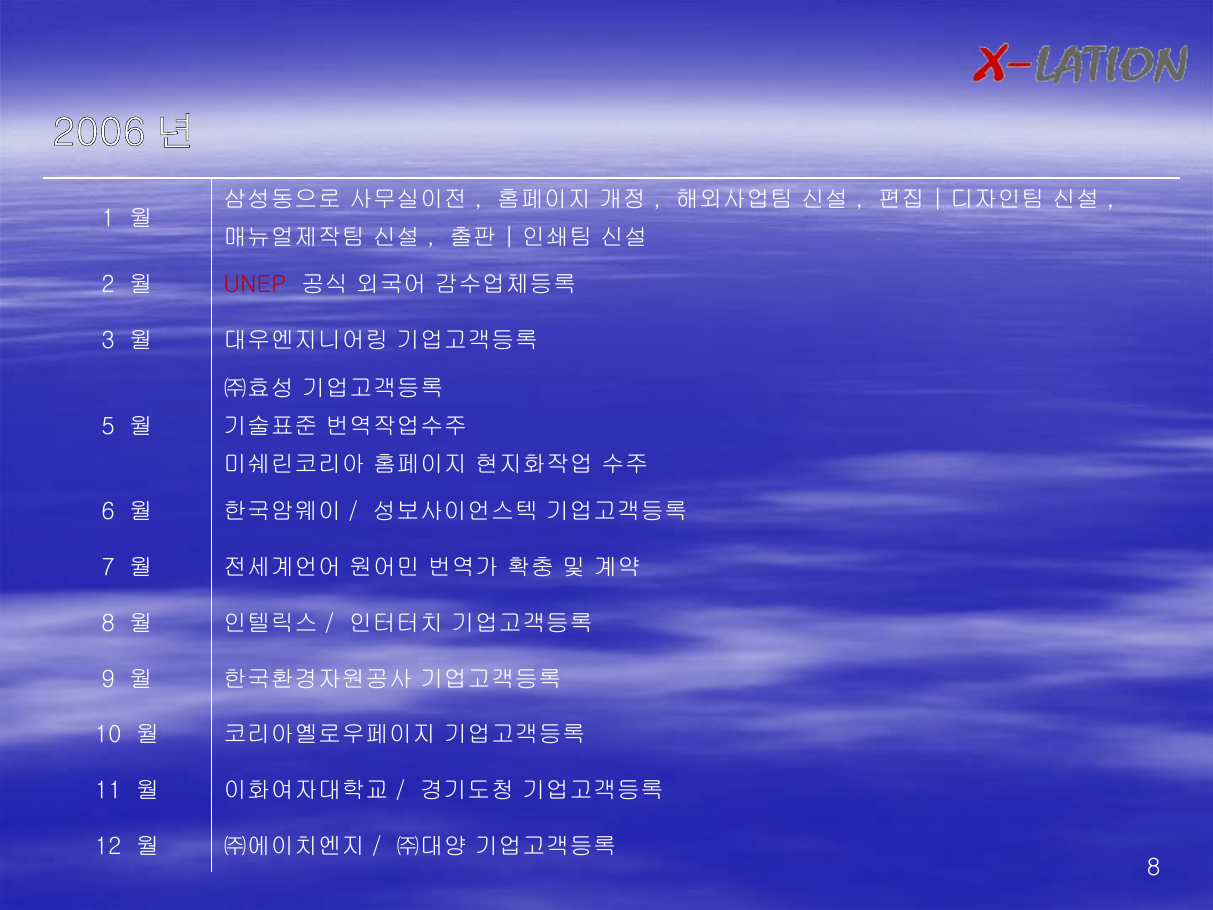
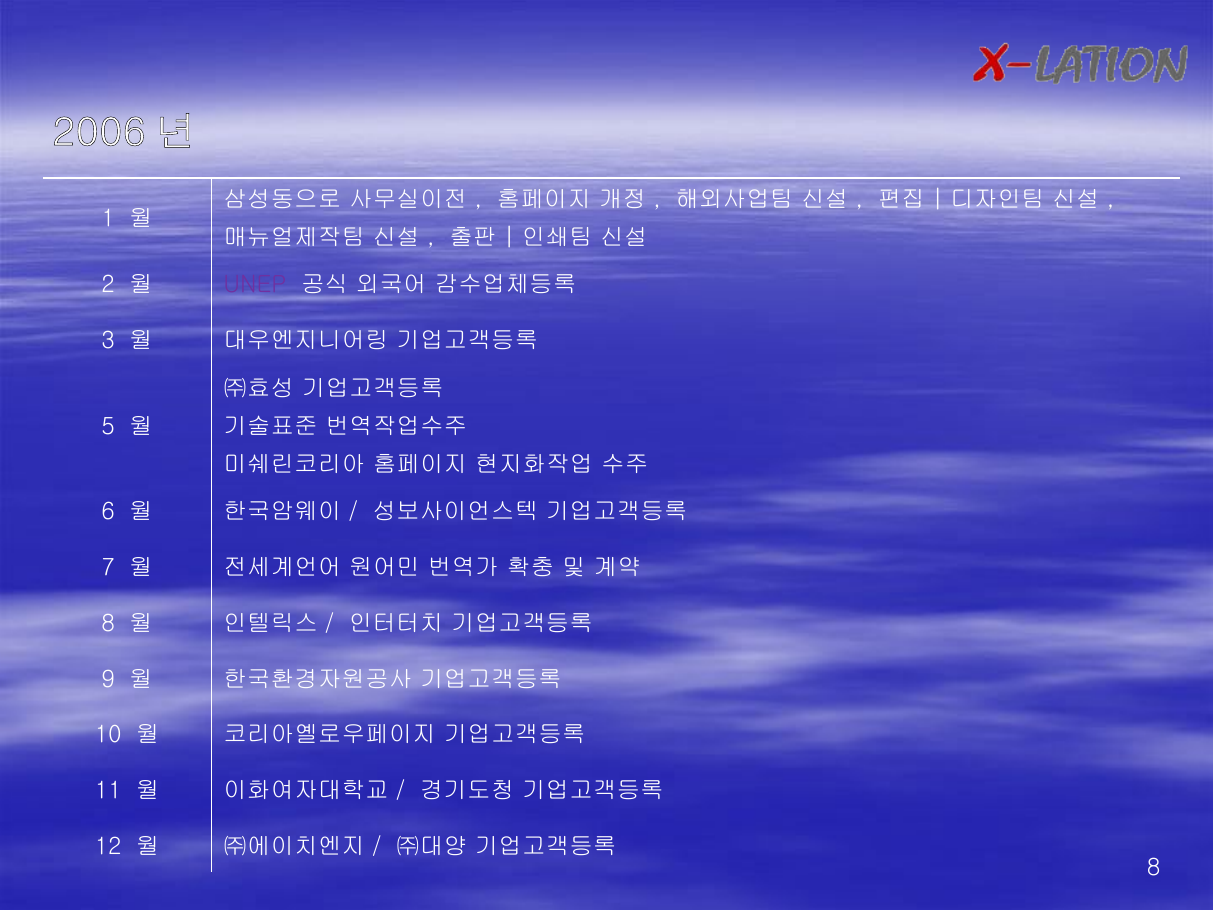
UNEP colour: red -> purple (255, 285)
